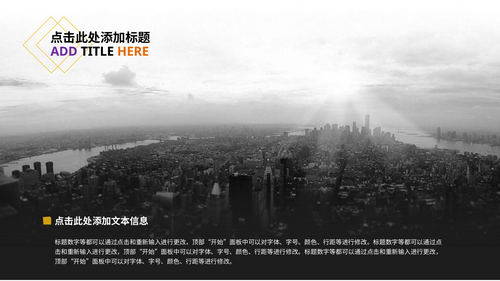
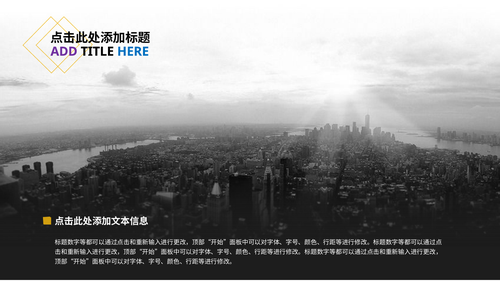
HERE colour: orange -> blue (133, 52)
